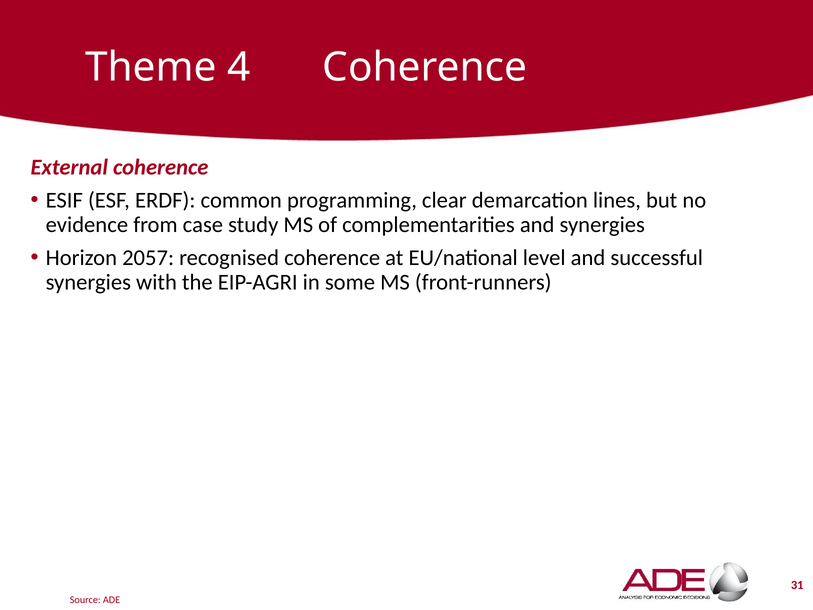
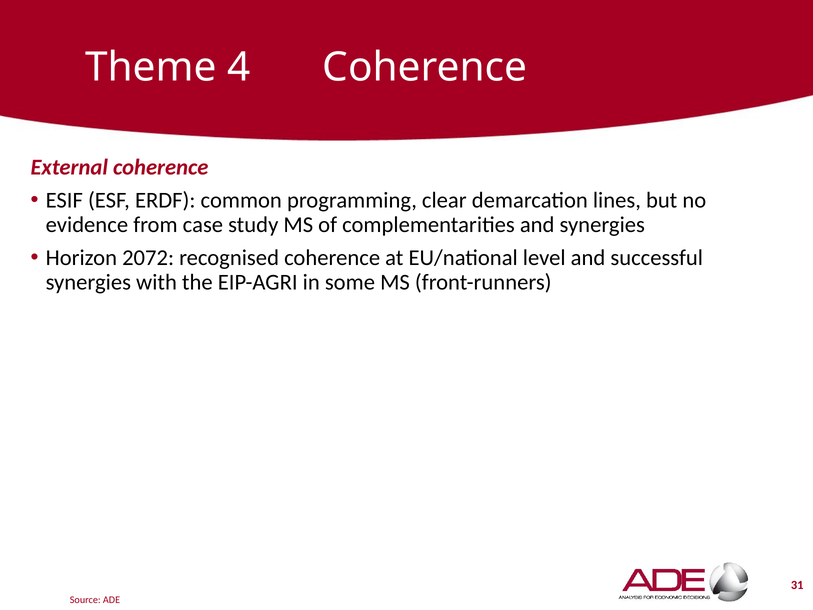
2057: 2057 -> 2072 (148, 258)
